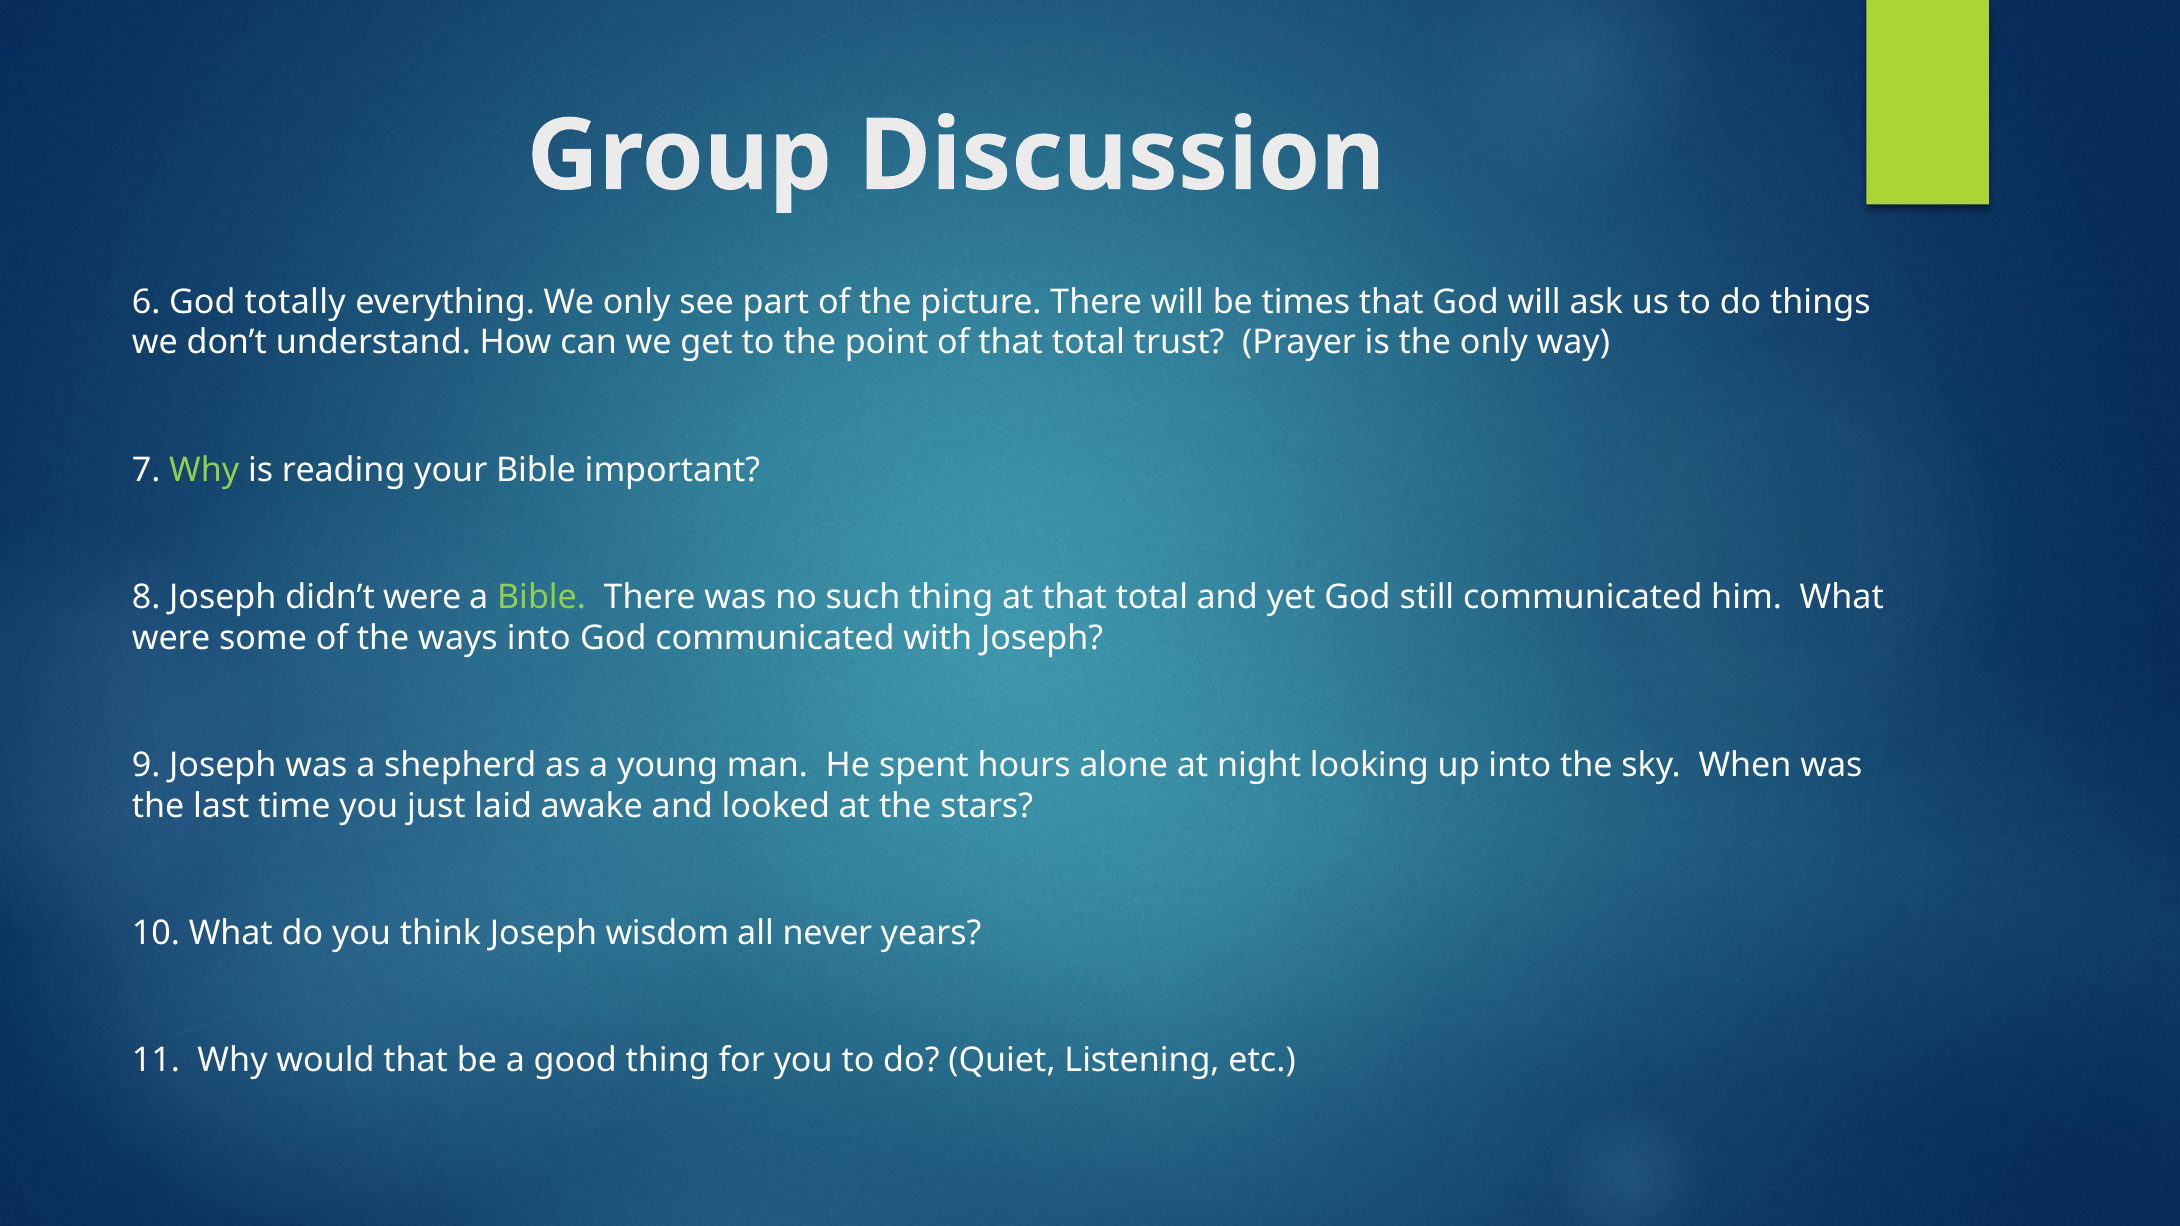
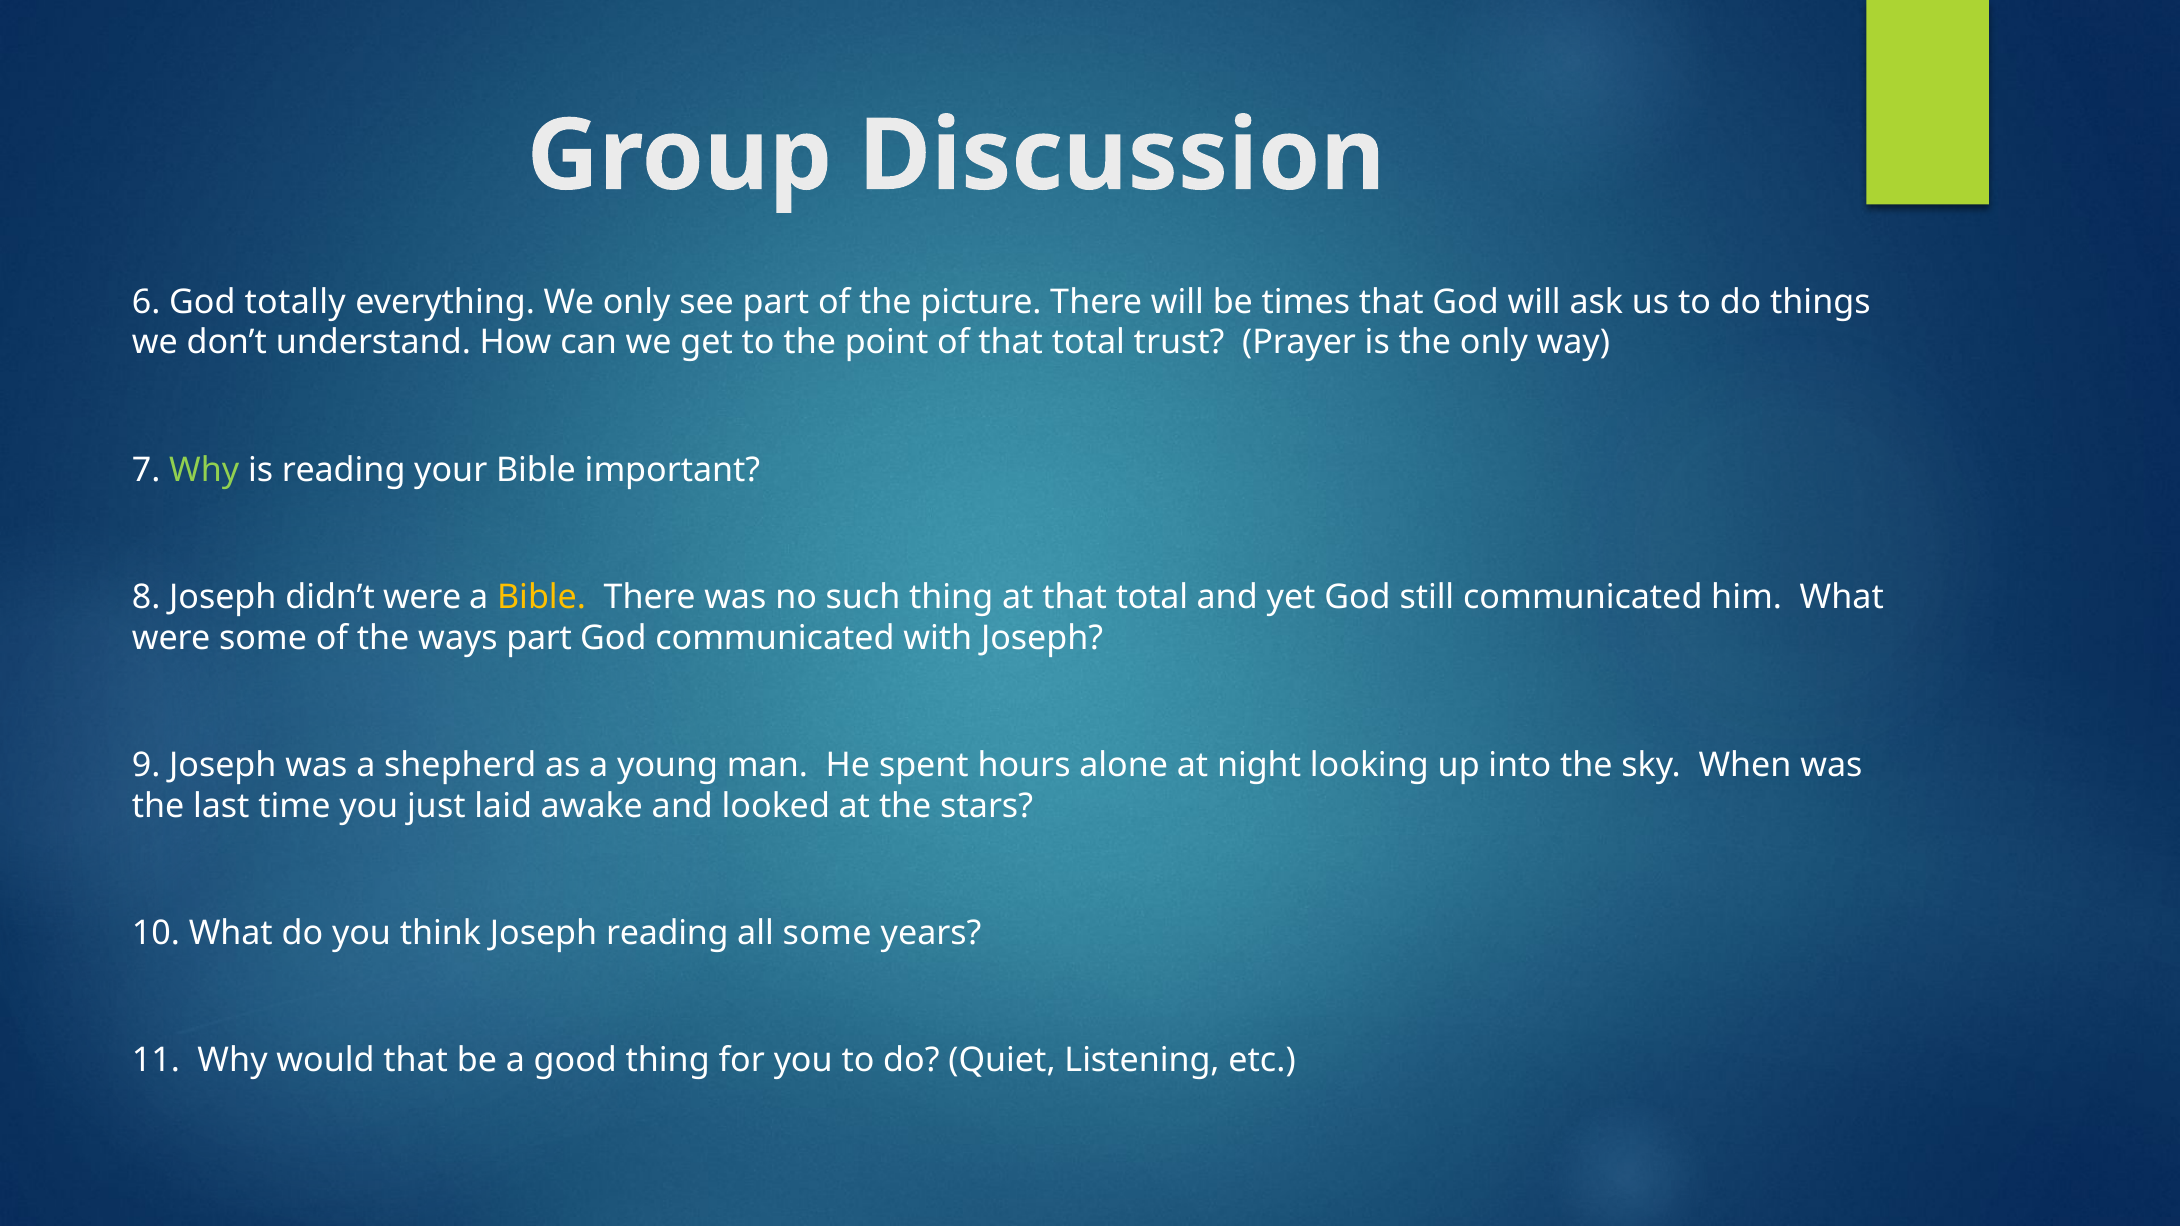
Bible colour: light green -> yellow (542, 597)
ways into: into -> part (539, 638)
Joseph wisdom: wisdom -> reading (667, 933)
all never: never -> some (827, 933)
